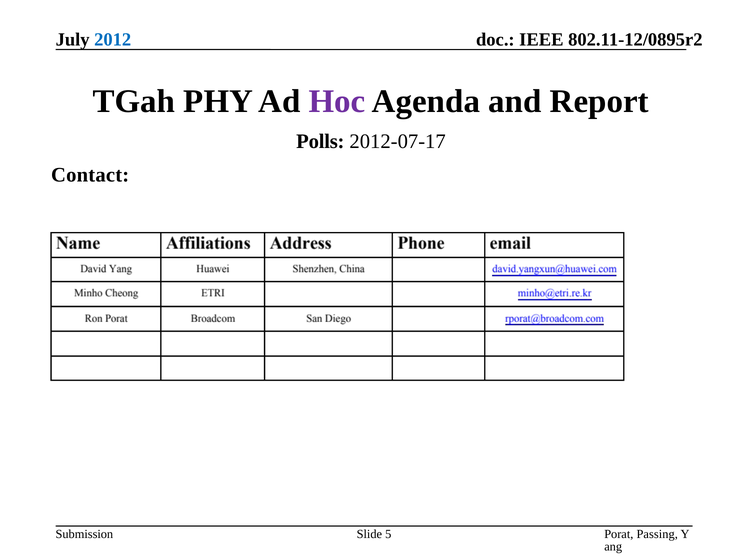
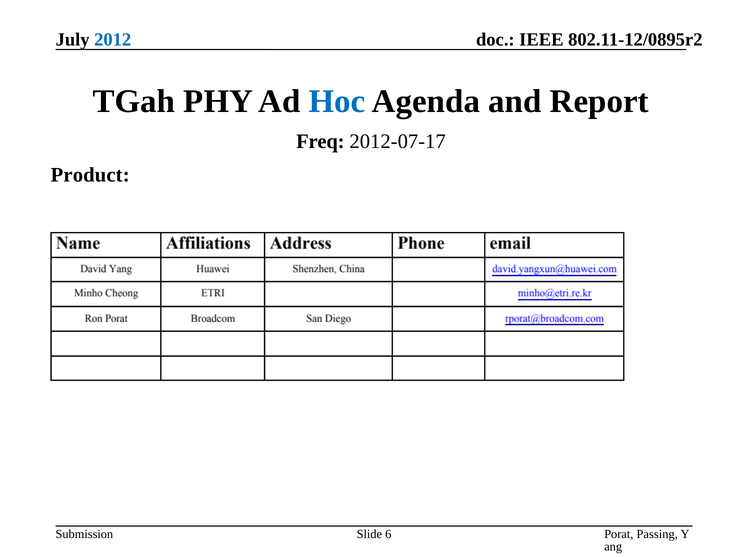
Hoc colour: purple -> blue (337, 101)
Polls: Polls -> Freq (320, 141)
Contact: Contact -> Product (90, 175)
5: 5 -> 6 (388, 534)
